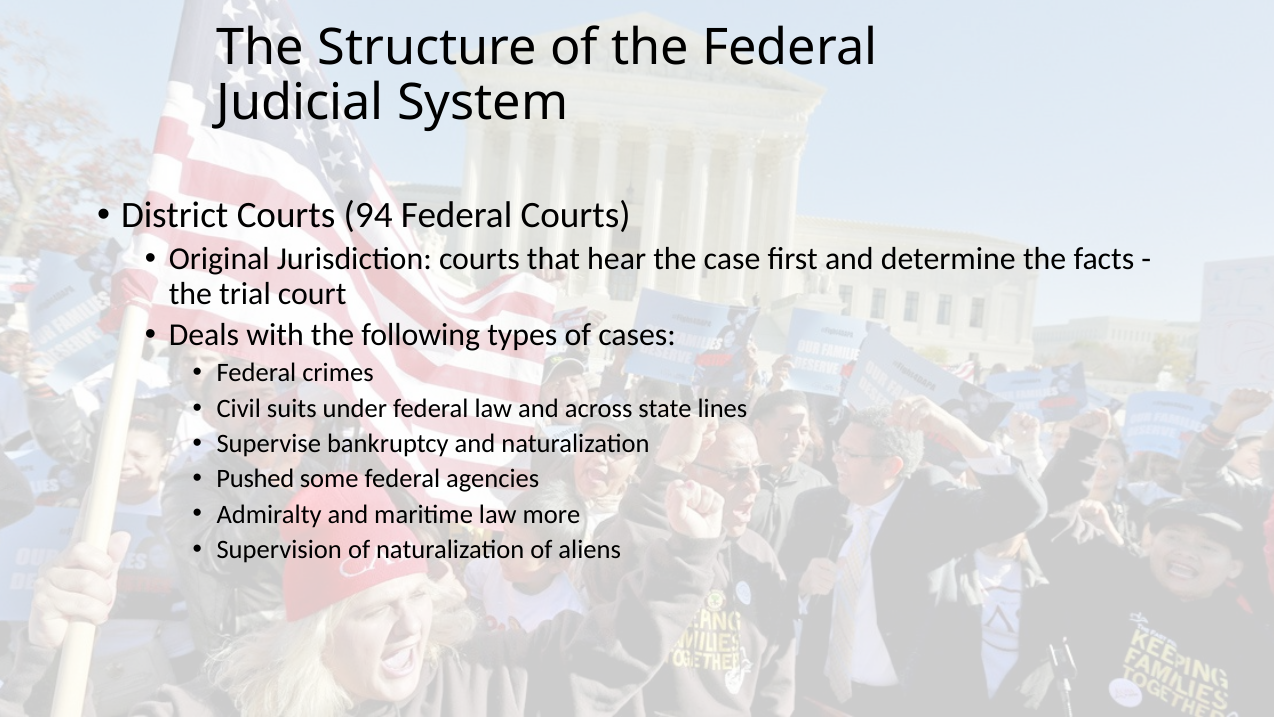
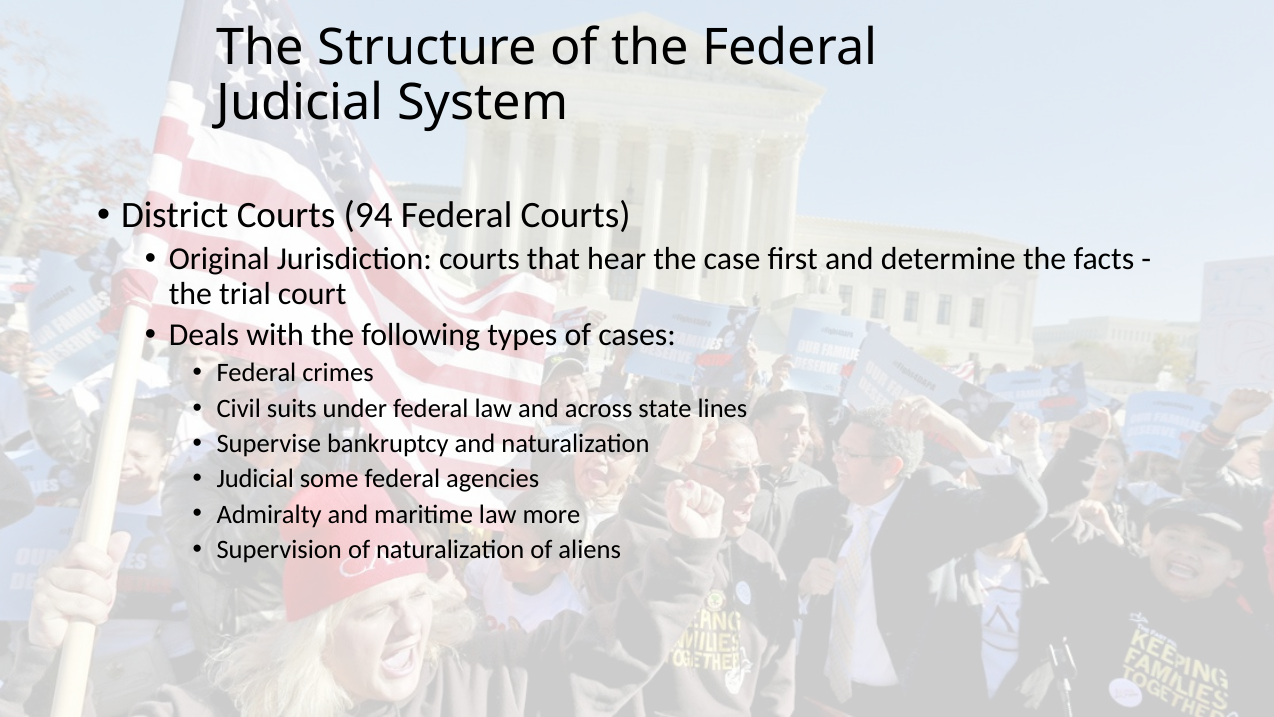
Pushed: Pushed -> Judicial (255, 479)
